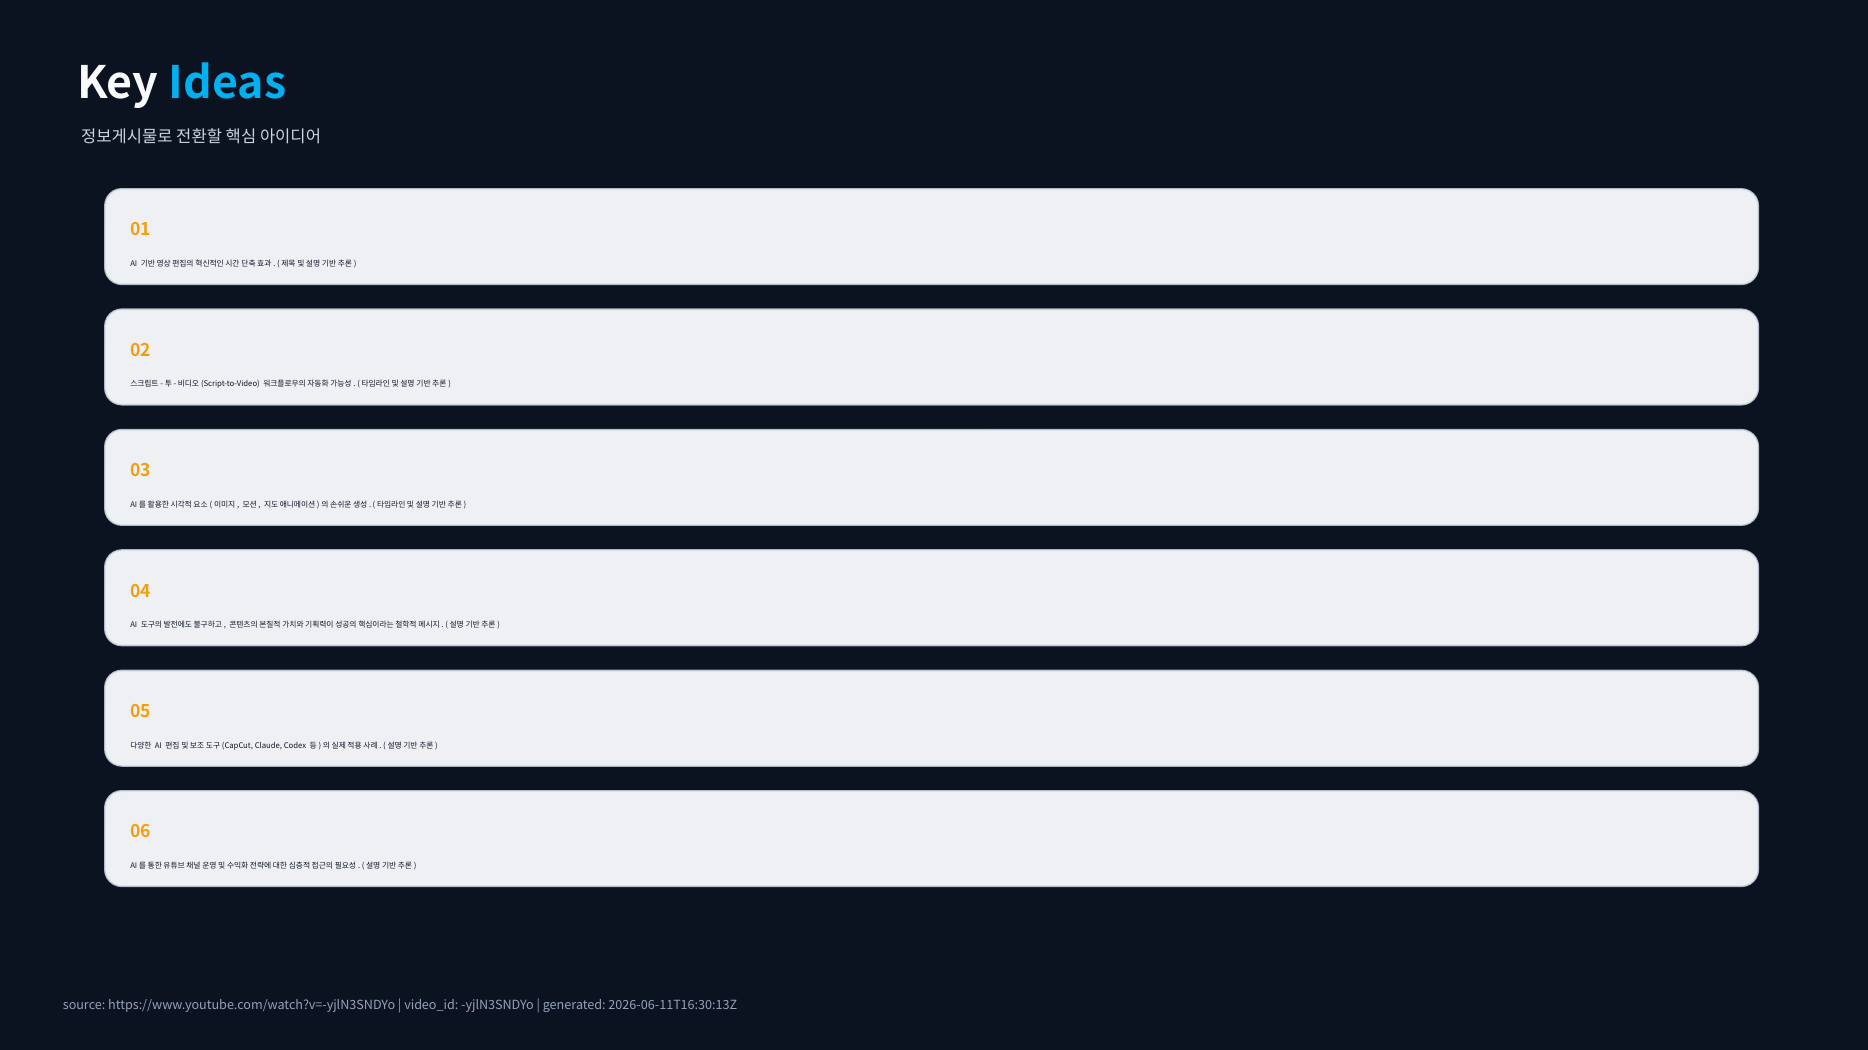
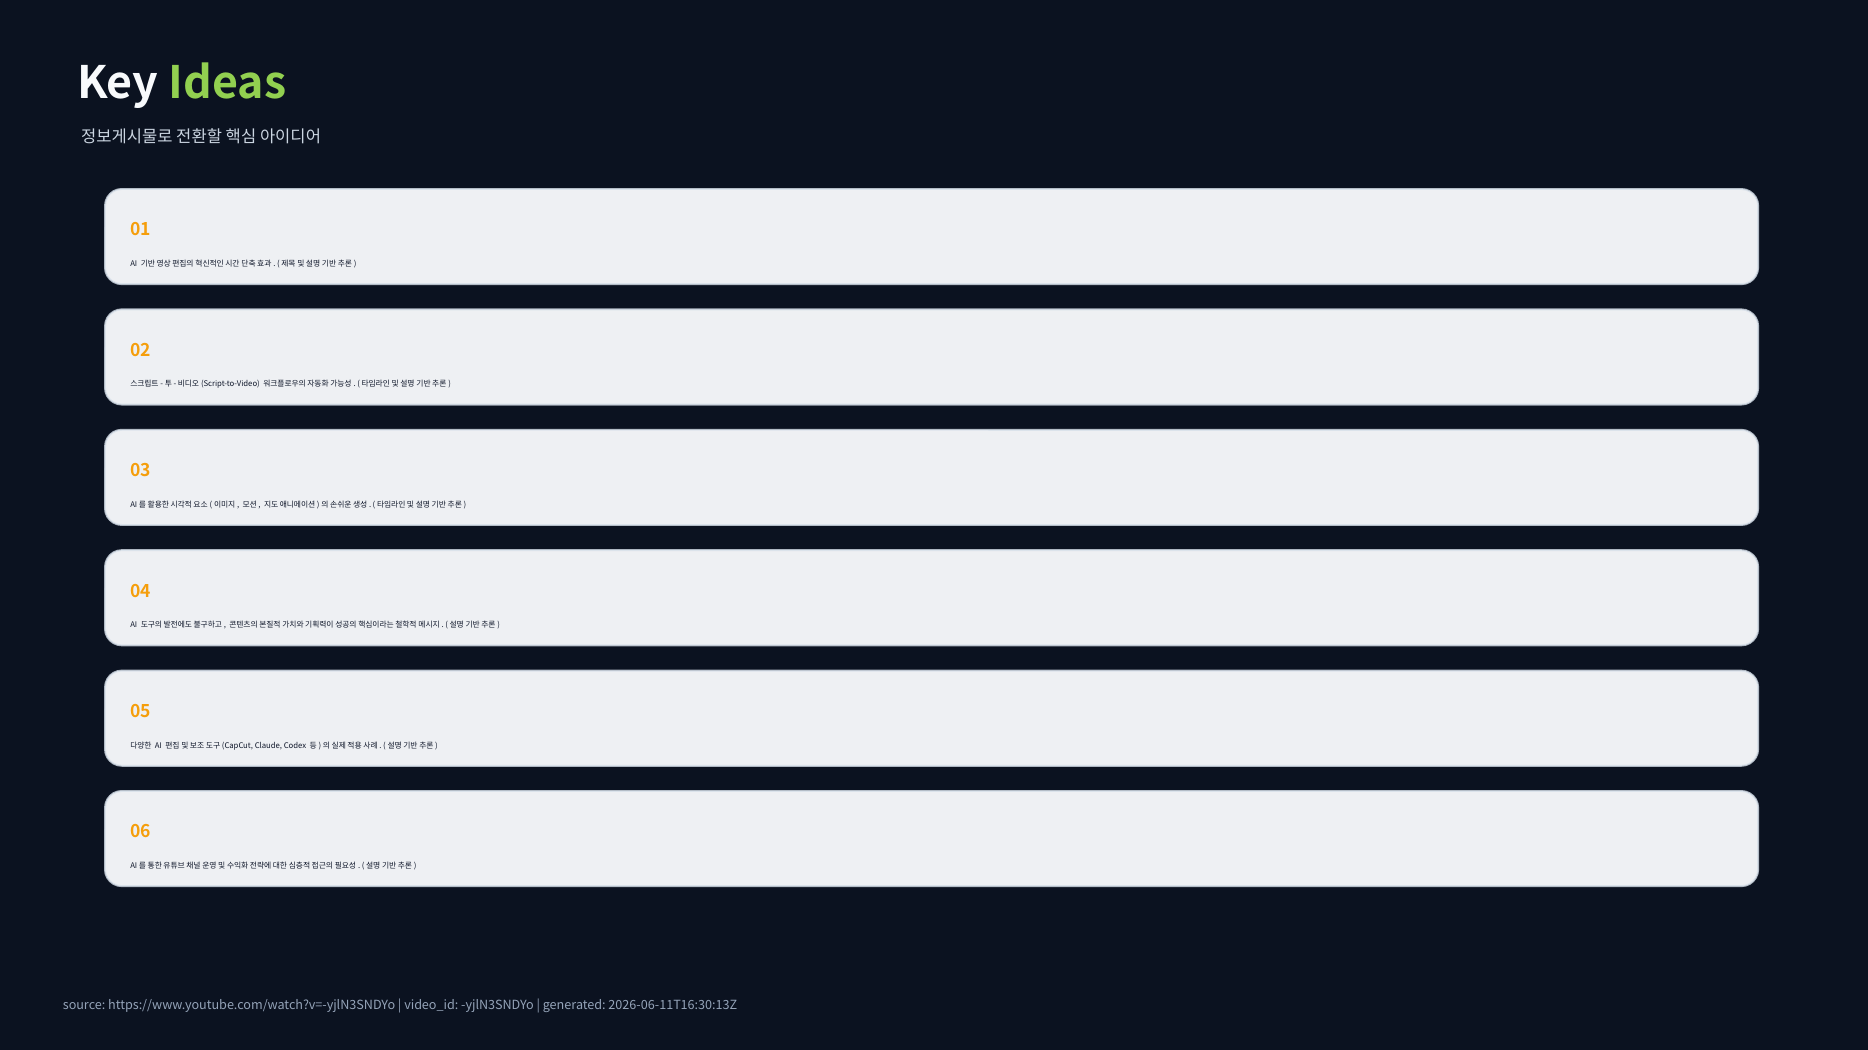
Ideas colour: light blue -> light green (228, 84)
